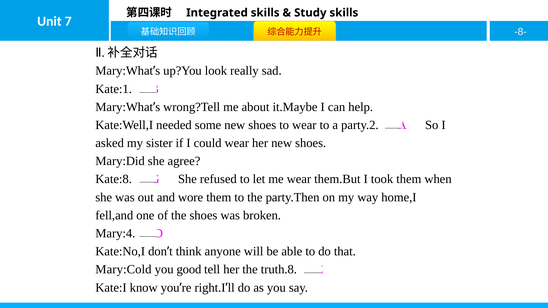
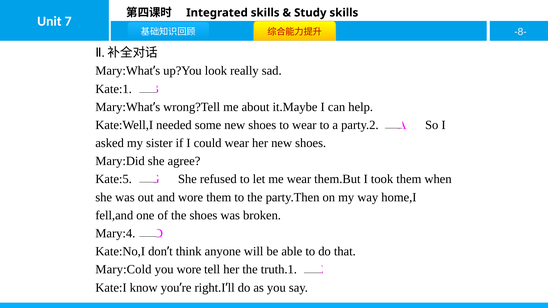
Kate:8: Kate:8 -> Kate:5 (114, 179)
you good: good -> wore (189, 270)
truth.8: truth.8 -> truth.1 (279, 270)
